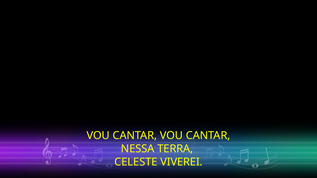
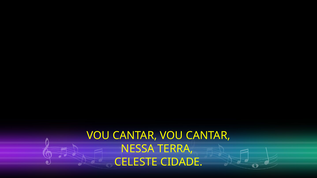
VIVEREI: VIVEREI -> CIDADE (182, 162)
